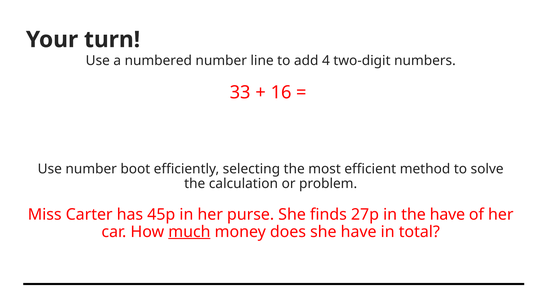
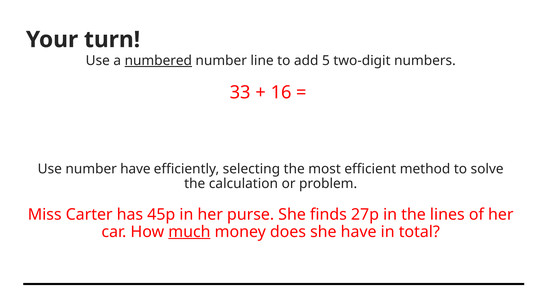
numbered underline: none -> present (158, 60)
4: 4 -> 5 (326, 60)
number boot: boot -> have (135, 169)
the have: have -> lines (447, 214)
